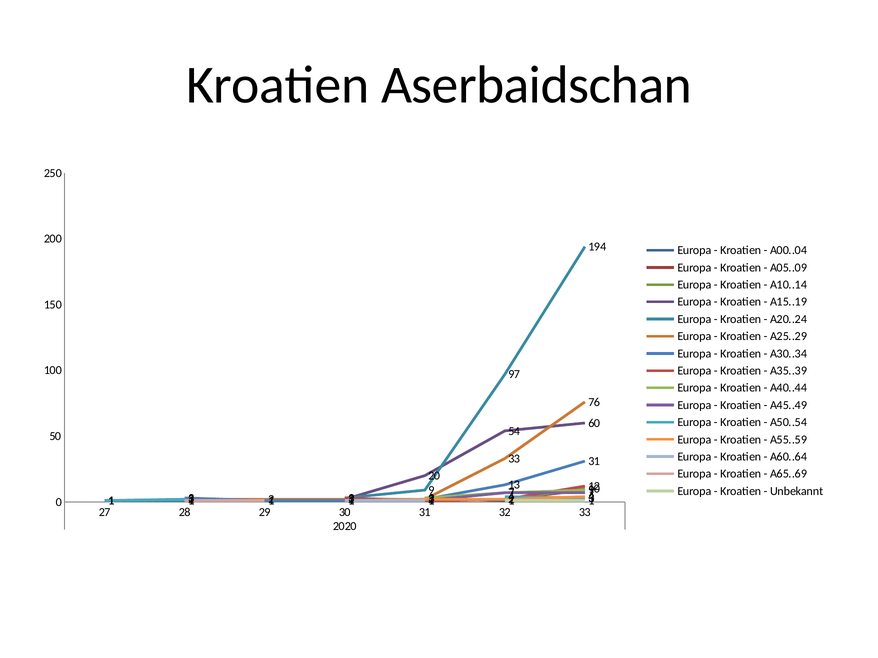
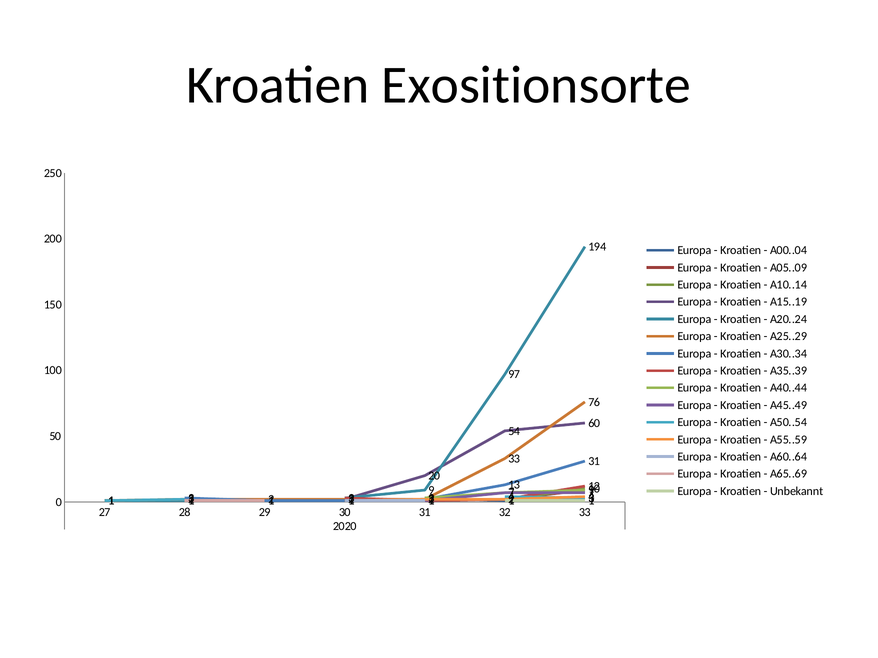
Aserbaidschan: Aserbaidschan -> Exositionsorte (536, 85)
